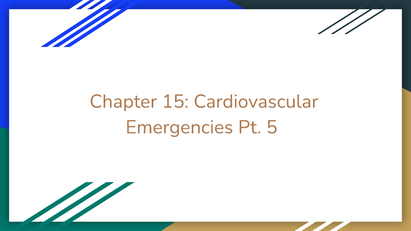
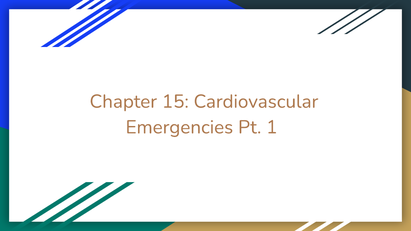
5: 5 -> 1 (272, 127)
